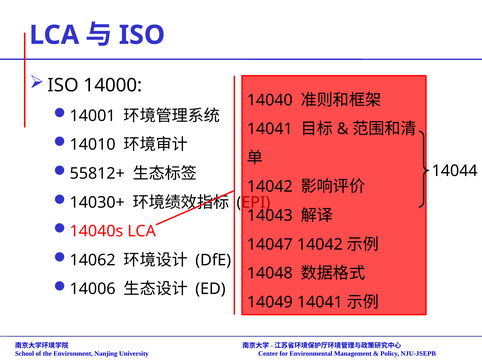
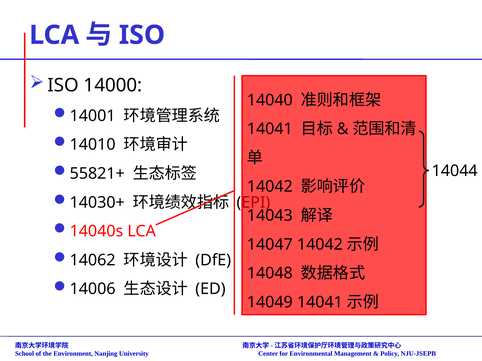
55812+: 55812+ -> 55821+ (97, 174)
